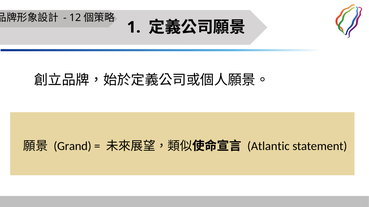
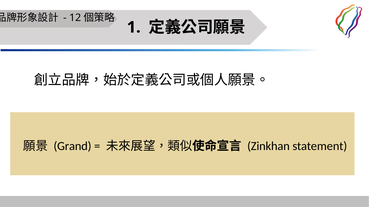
Atlantic: Atlantic -> Zinkhan (268, 146)
